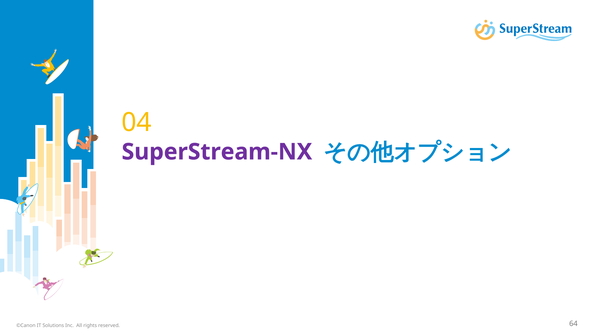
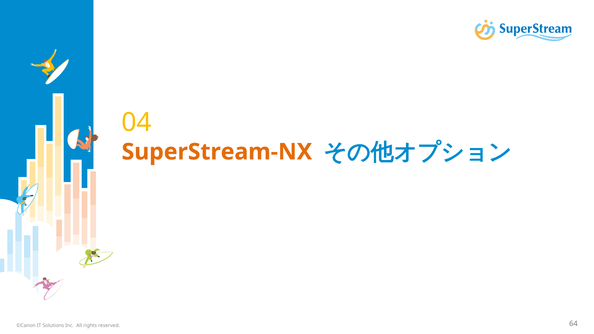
SuperStream-NX colour: purple -> orange (217, 152)
